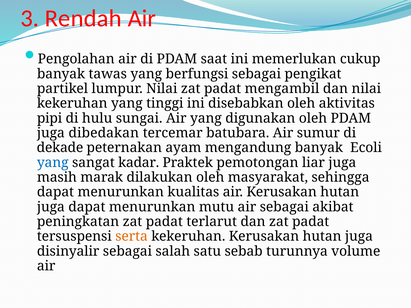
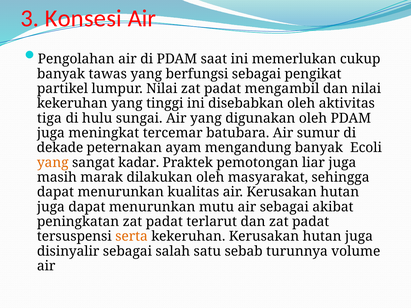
Rendah: Rendah -> Konsesi (83, 18)
pipi: pipi -> tiga (49, 118)
dibedakan: dibedakan -> meningkat (104, 133)
yang colour: blue -> orange (53, 163)
